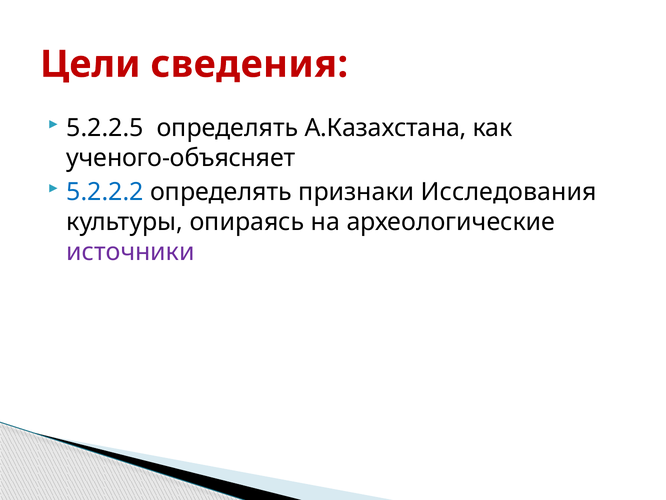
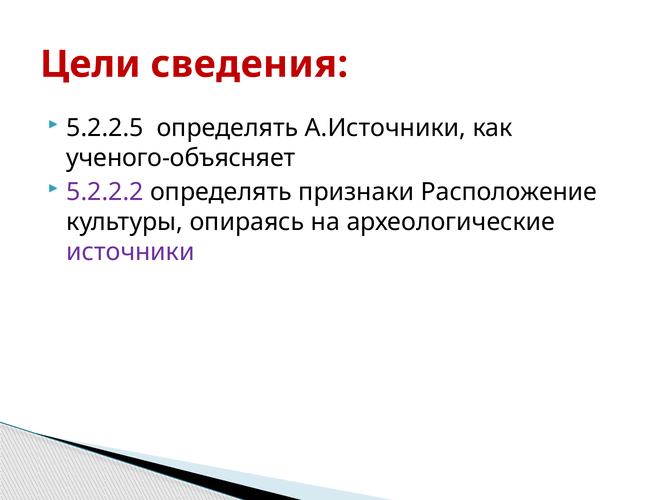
А.Казахстана: А.Казахстана -> А.Источники (386, 128)
5.2.2.2 colour: blue -> purple (105, 192)
Исследования: Исследования -> Расположение (509, 192)
